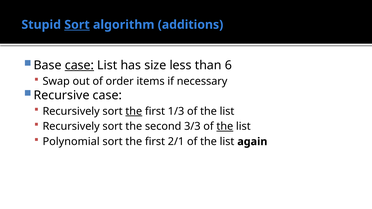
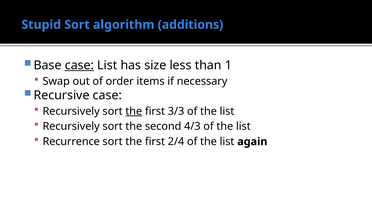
Sort underline: present -> none (77, 25)
6: 6 -> 1 (228, 65)
1/3: 1/3 -> 3/3 (176, 111)
3/3: 3/3 -> 4/3 (192, 127)
the underline: present -> none (225, 127)
Polynomial: Polynomial -> Recurrence (71, 142)
2/1: 2/1 -> 2/4 (176, 142)
